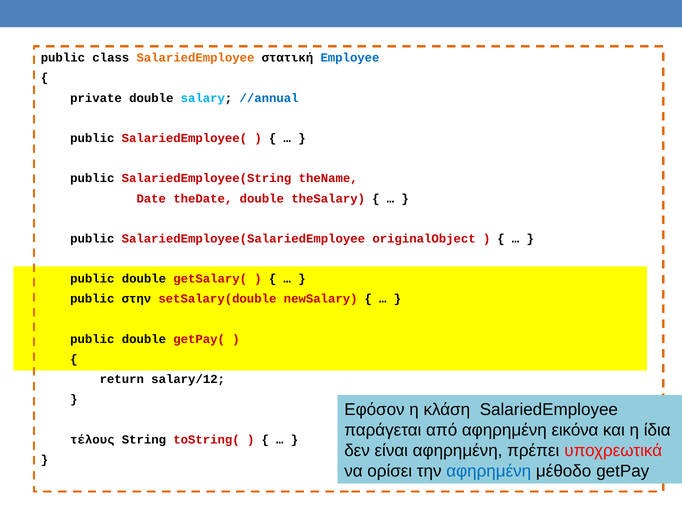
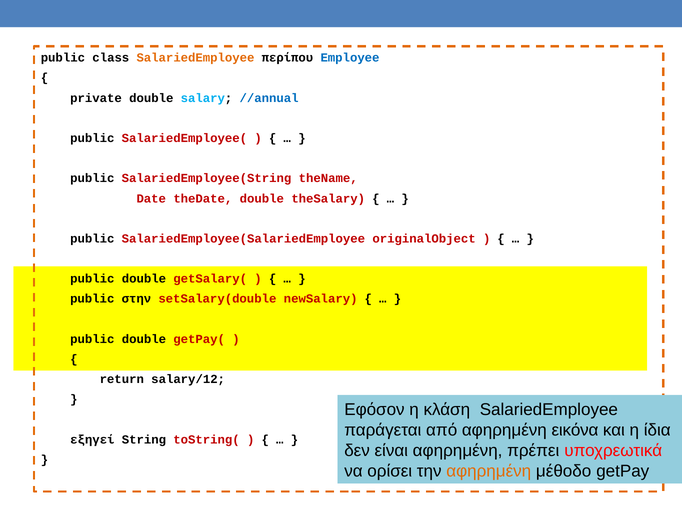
στατική: στατική -> περίπου (287, 58)
τέλους: τέλους -> εξηγεί (92, 440)
αφηρημένη colour: blue -> orange (489, 472)
